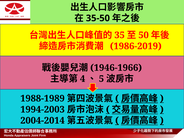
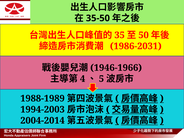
1986-2019: 1986-2019 -> 1986-2031 (136, 46)
